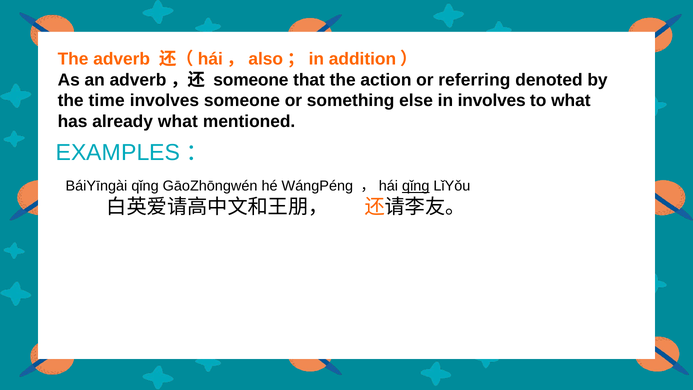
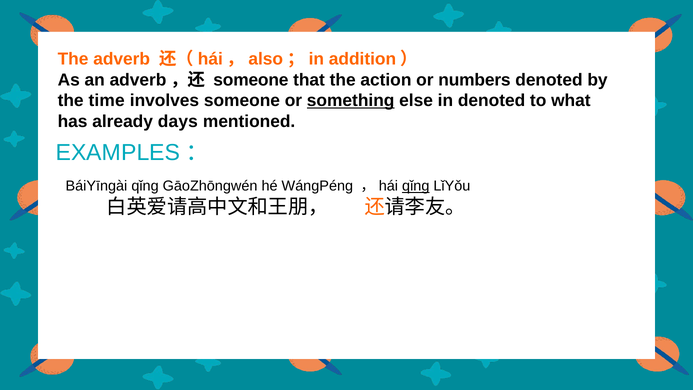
referring: referring -> numbers (474, 80)
something underline: none -> present (351, 101)
in involves: involves -> denoted (492, 101)
already what: what -> days (178, 121)
